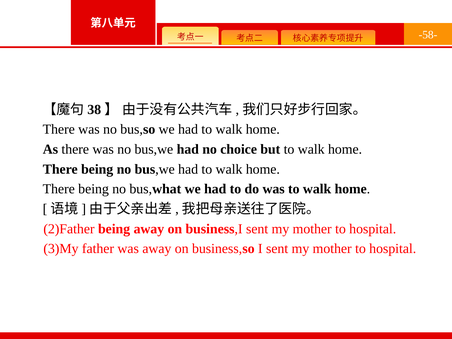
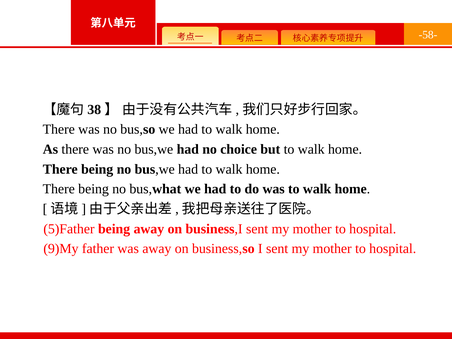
2)Father: 2)Father -> 5)Father (69, 229)
3)My: 3)My -> 9)My (61, 249)
